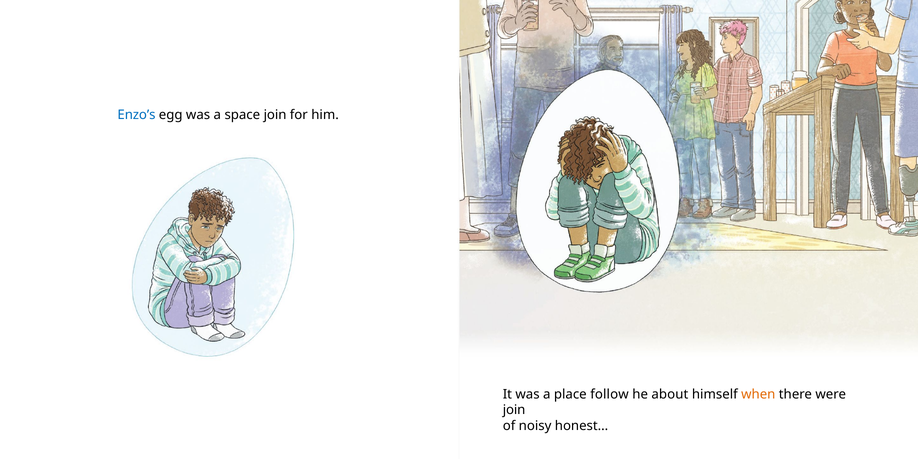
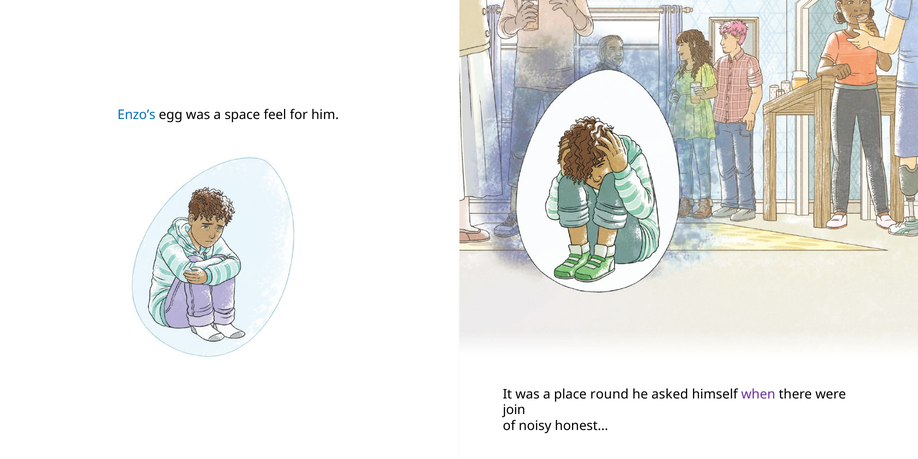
space join: join -> feel (275, 115)
follow: follow -> round (609, 394)
about: about -> asked (670, 394)
when colour: orange -> purple (758, 394)
